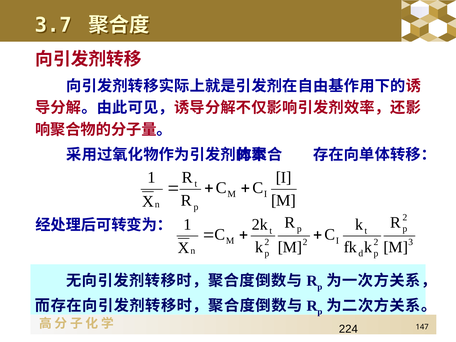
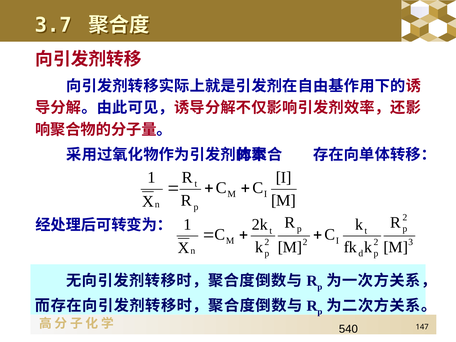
224: 224 -> 540 (348, 329)
